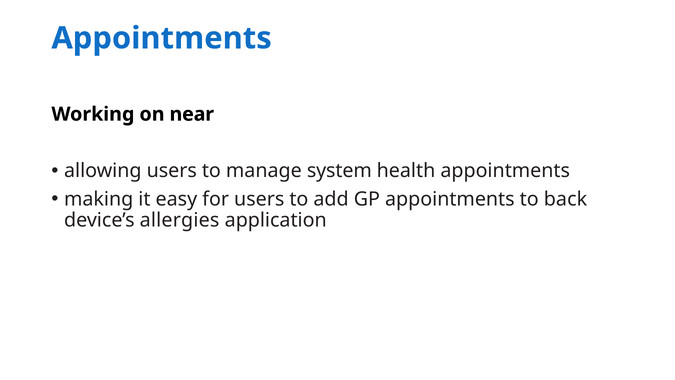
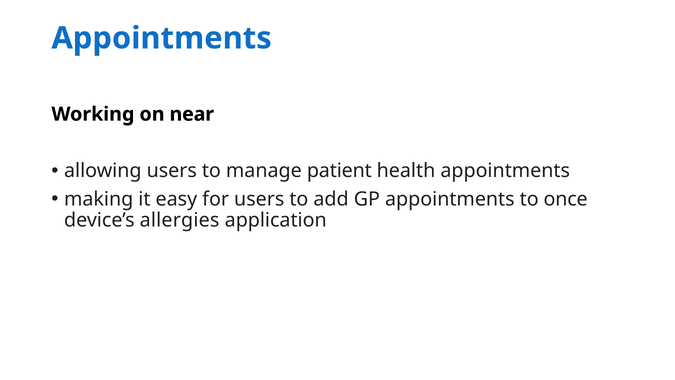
system: system -> patient (339, 171)
back: back -> once (566, 199)
